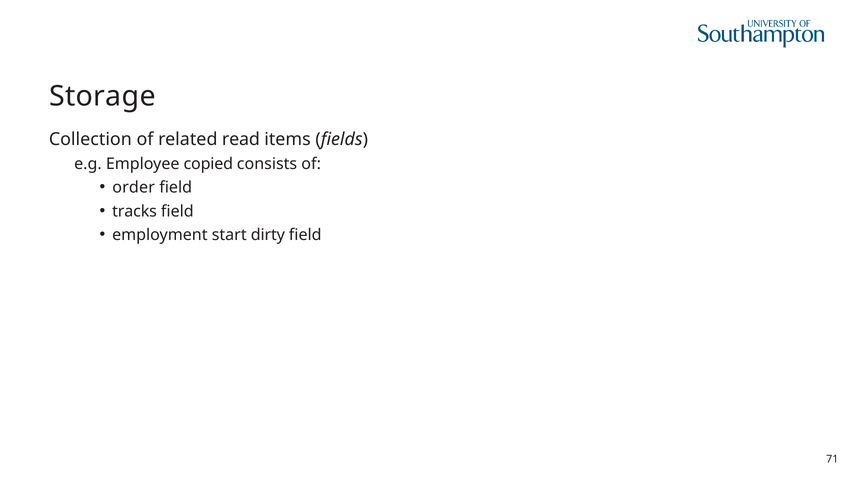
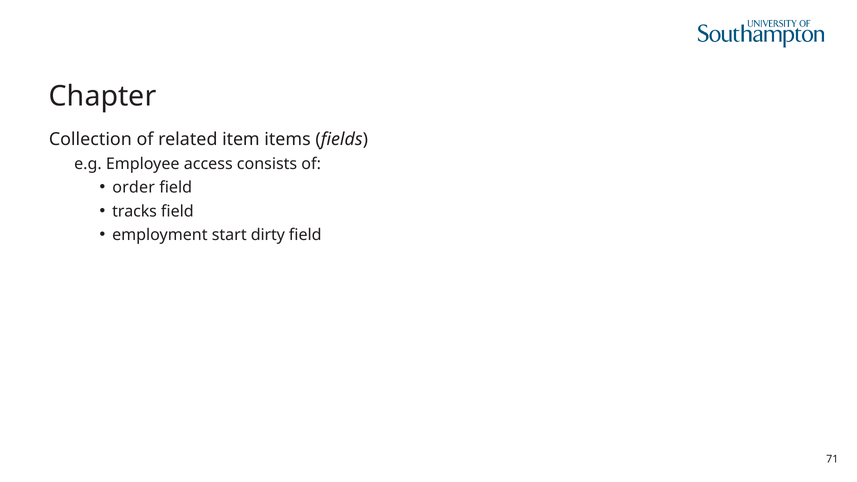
Storage: Storage -> Chapter (103, 96)
read: read -> item (241, 139)
copied: copied -> access (208, 164)
